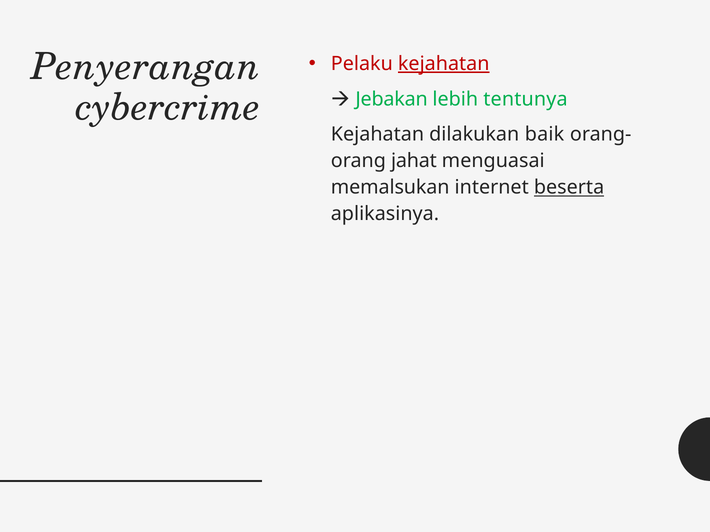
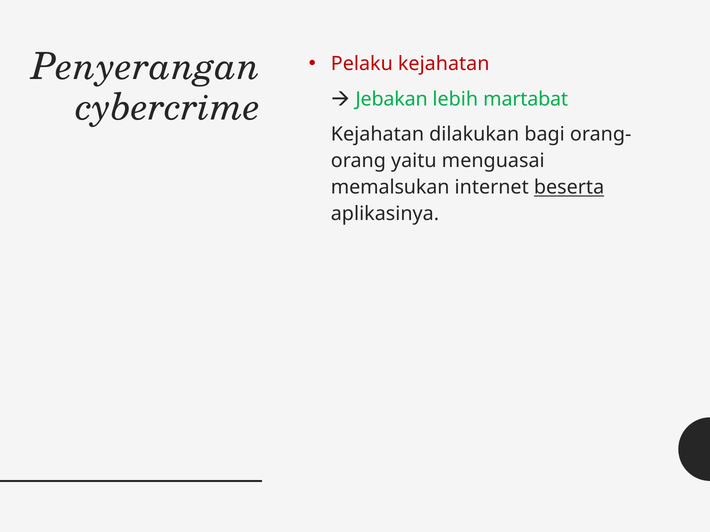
kejahatan underline: present -> none (444, 64)
tentunya: tentunya -> martabat (526, 99)
baik: baik -> bagi (545, 135)
jahat: jahat -> yaitu (414, 161)
